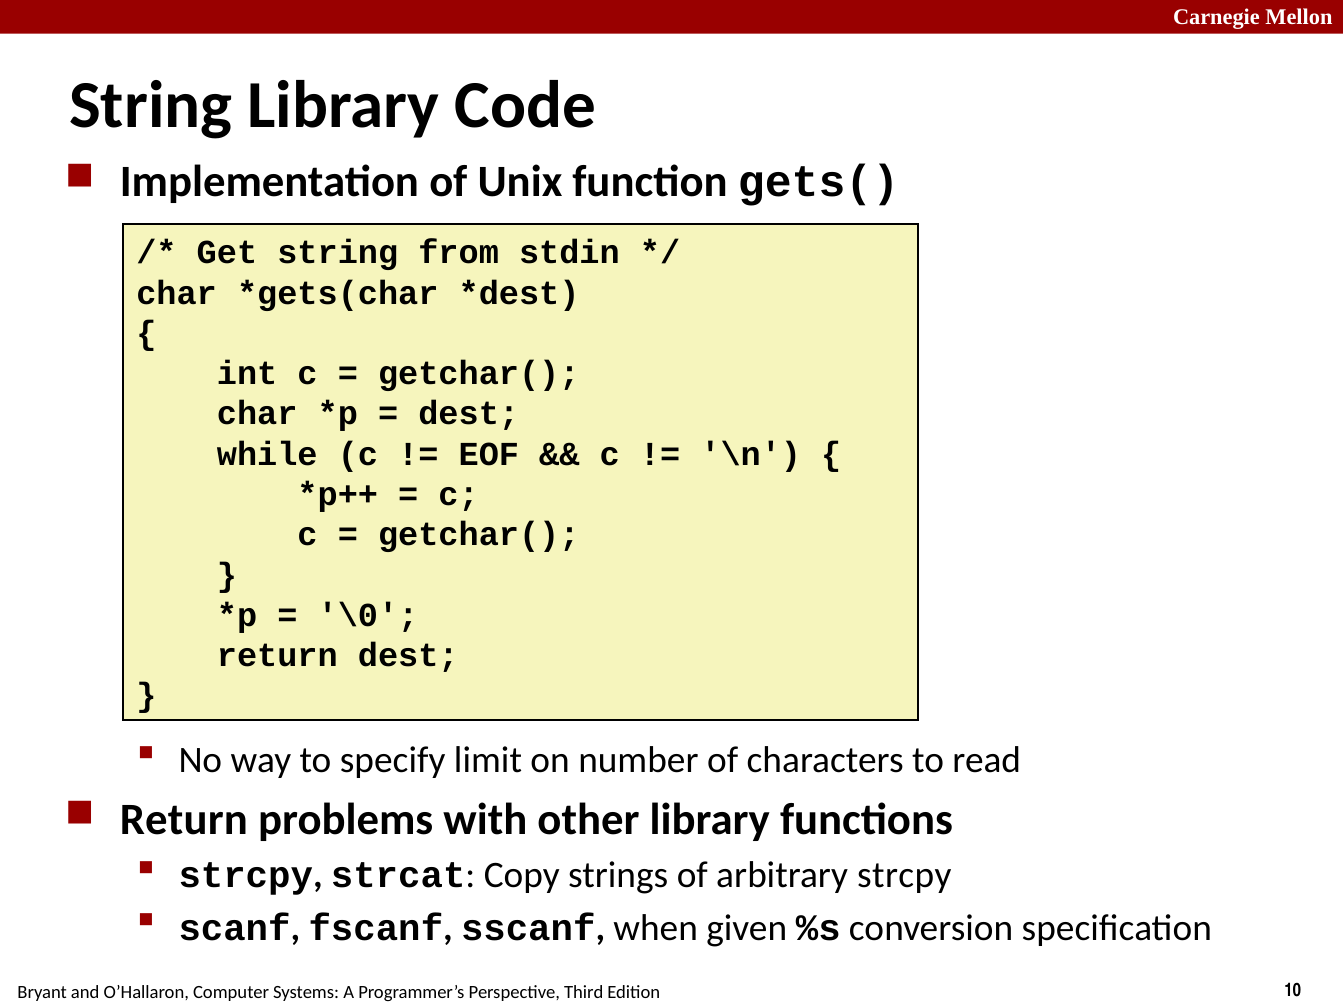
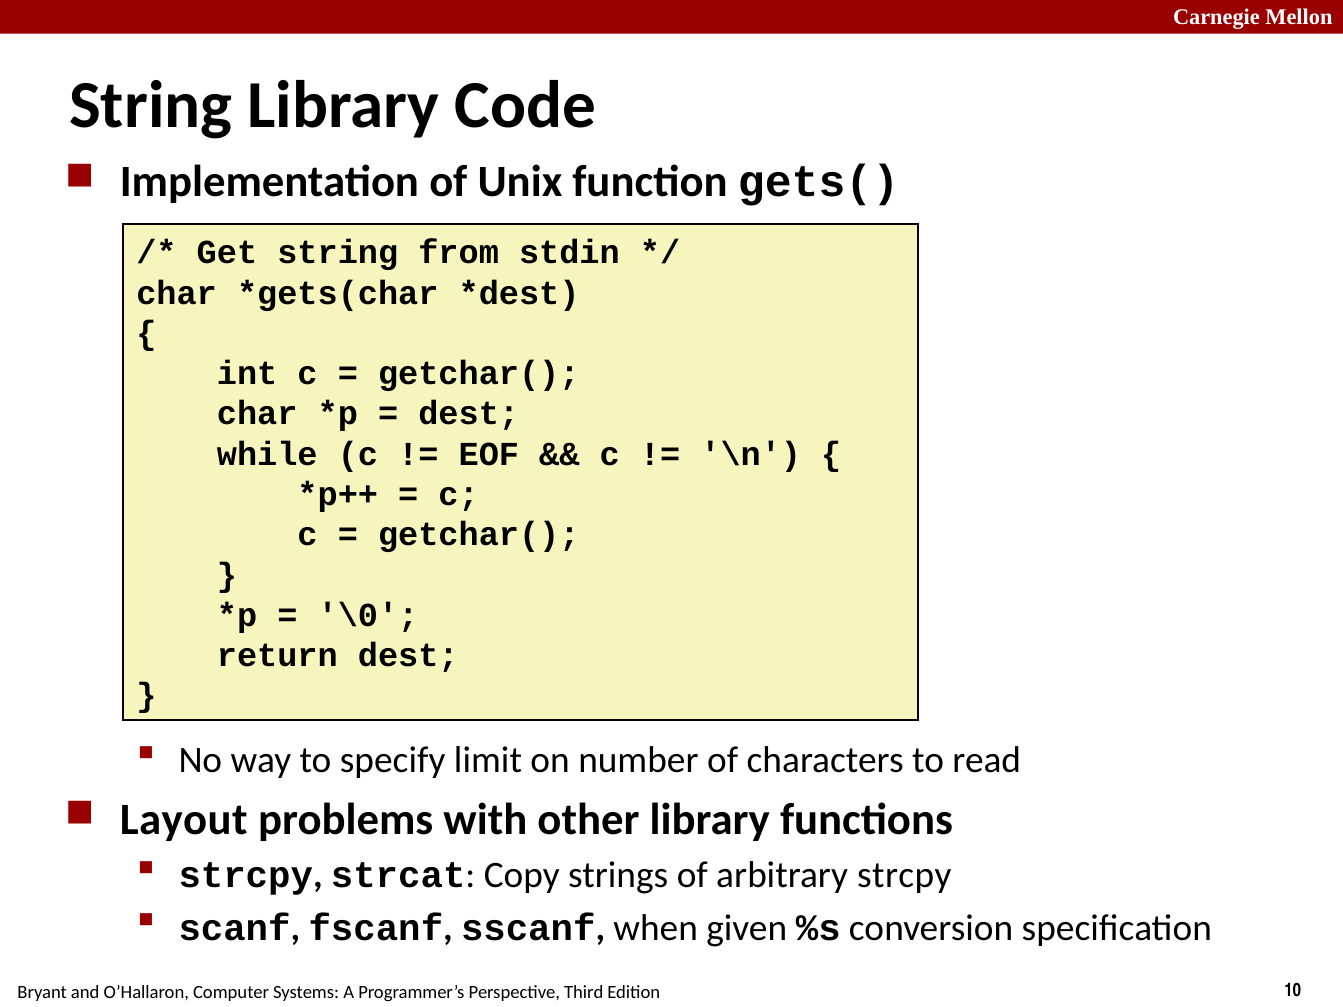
Return: Return -> Layout (184, 820)
